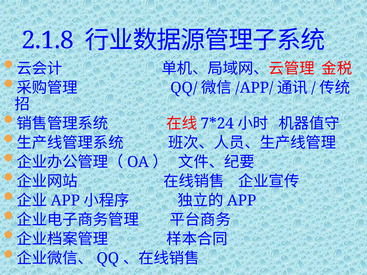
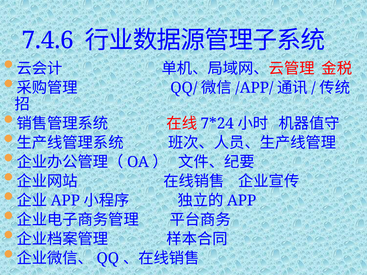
2.1.8: 2.1.8 -> 7.4.6 (48, 40)
